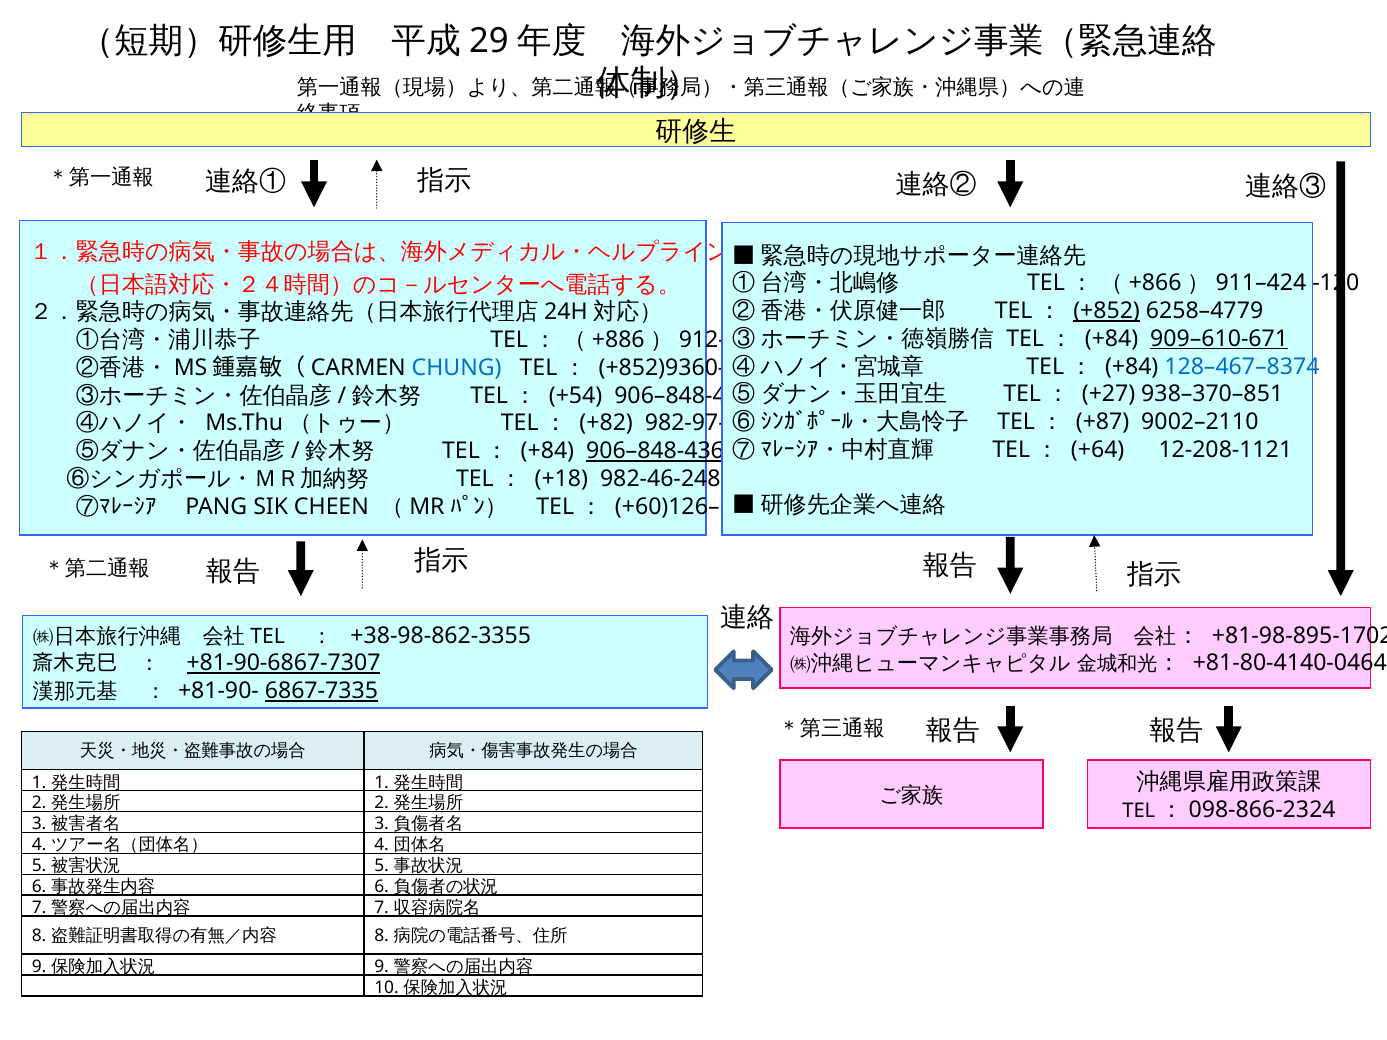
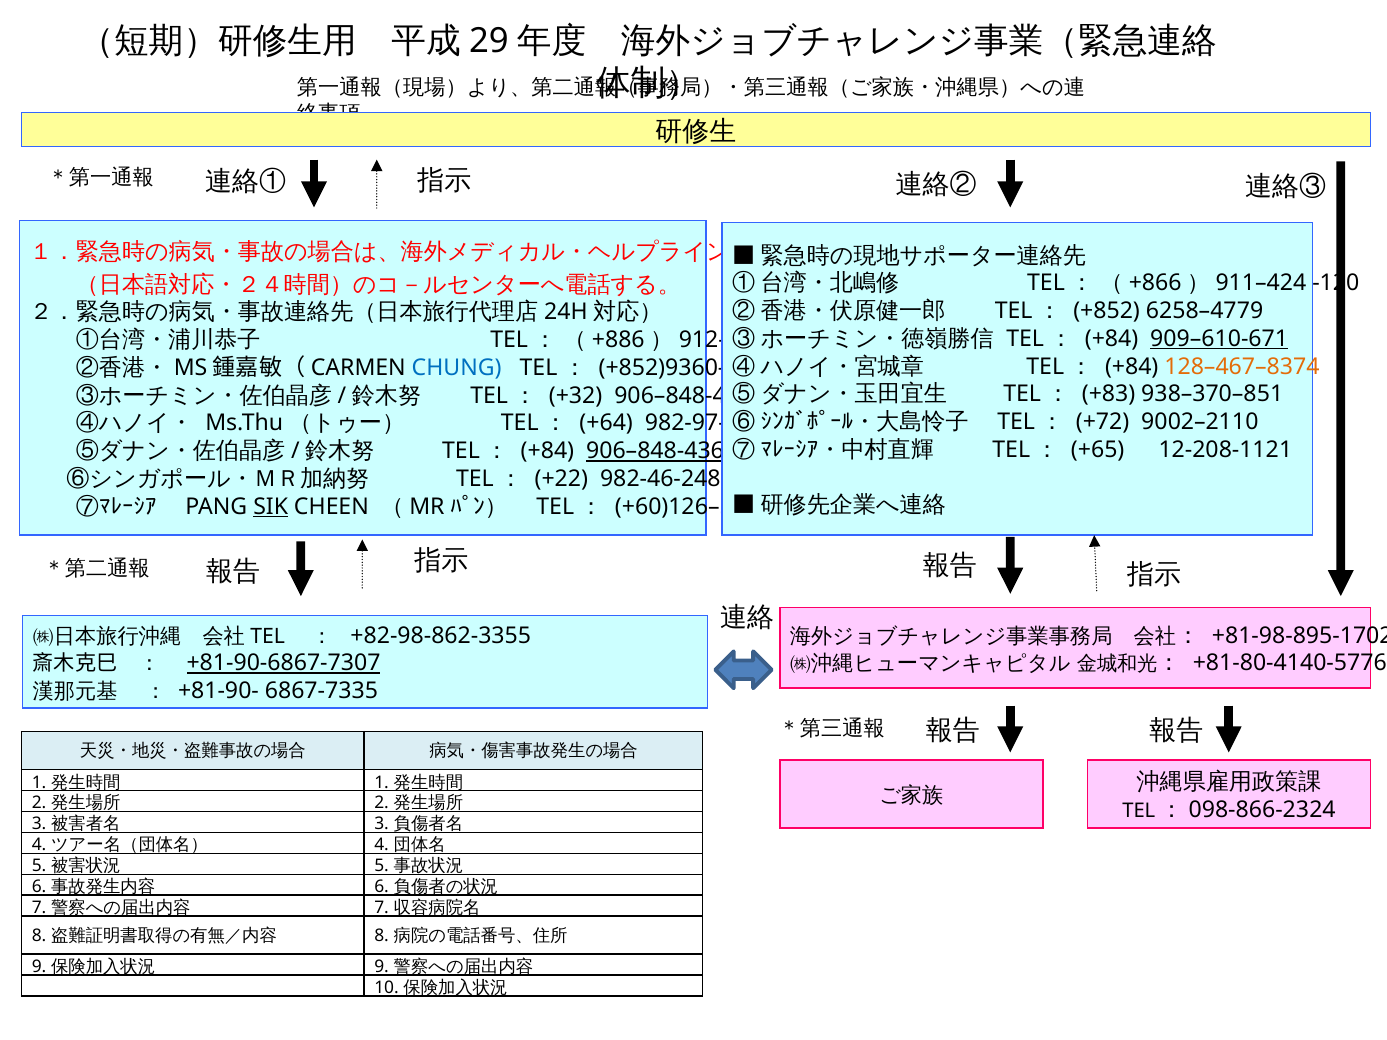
+852 underline: present -> none (1107, 311)
128–467–8374 colour: blue -> orange (1242, 367)
+27: +27 -> +83 (1109, 394)
+54: +54 -> +32 (576, 396)
+87: +87 -> +72 (1103, 422)
+82: +82 -> +64 (606, 423)
+64: +64 -> +65 (1098, 450)
+18: +18 -> +22 (561, 479)
SIK underline: none -> present (271, 507)
+38-98-862-3355: +38-98-862-3355 -> +82-98-862-3355 (441, 636)
+81-80-4140-0464: +81-80-4140-0464 -> +81-80-4140-5776 (1290, 663)
6867-7335 underline: present -> none (321, 691)
